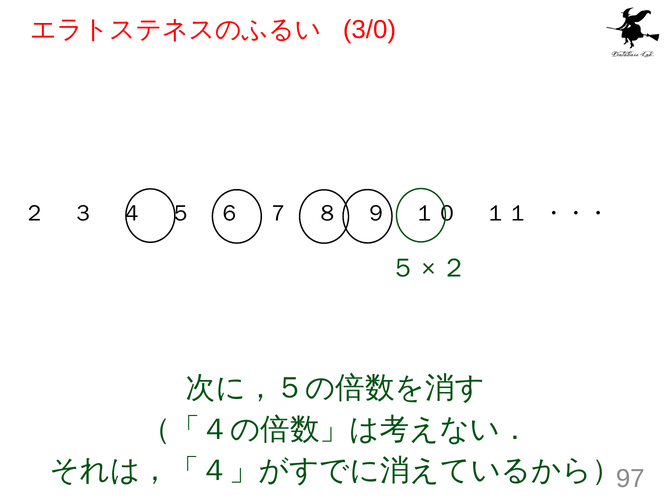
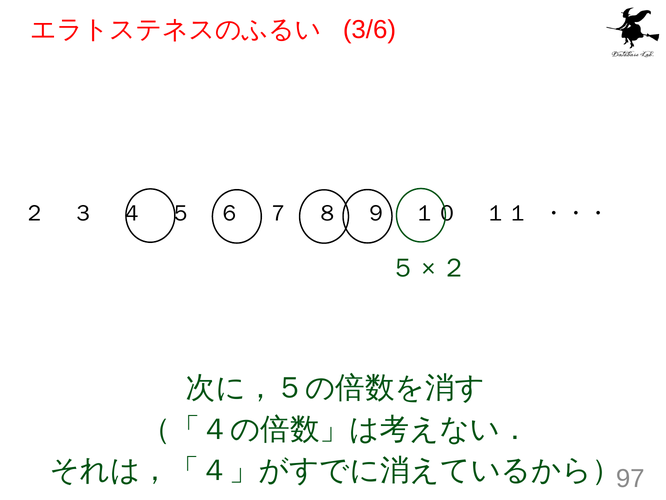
3/0: 3/0 -> 3/6 (369, 30)
